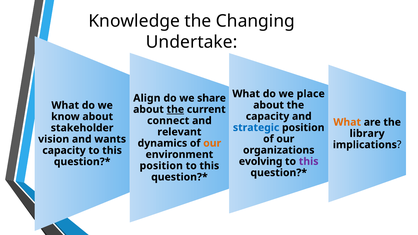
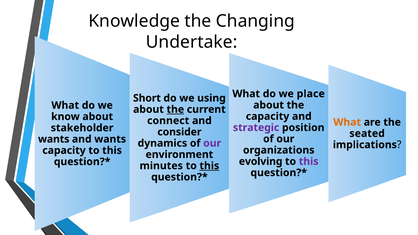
Align: Align -> Short (147, 98)
share: share -> using (211, 98)
strategic colour: blue -> purple (256, 128)
relevant: relevant -> consider (179, 132)
library: library -> seated (367, 134)
vision: vision -> wants (54, 139)
our colour: orange -> purple (212, 143)
position: position -> minutes (161, 166)
this underline: none -> present (209, 166)
